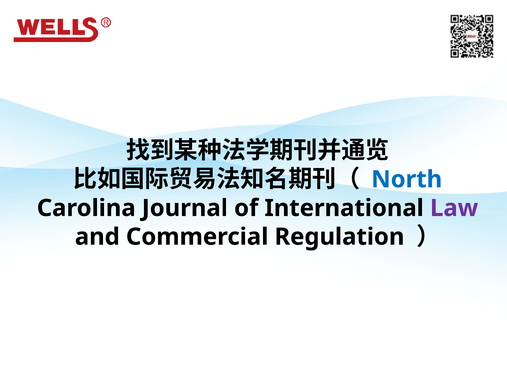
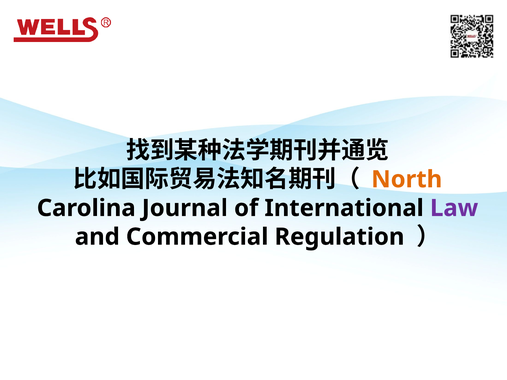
North colour: blue -> orange (407, 180)
